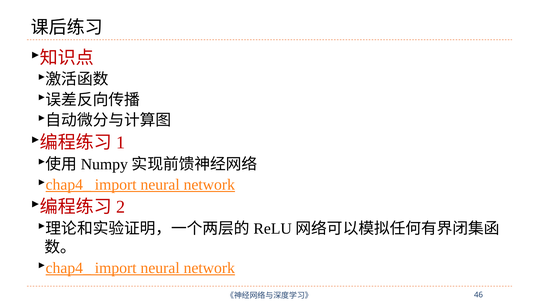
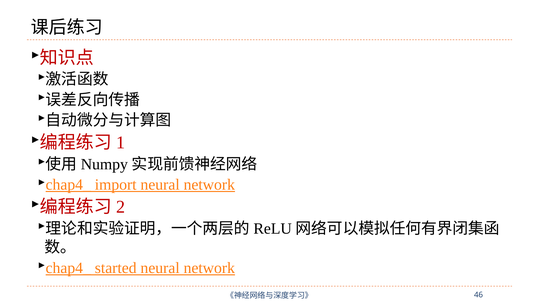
import: import -> started (116, 268)
